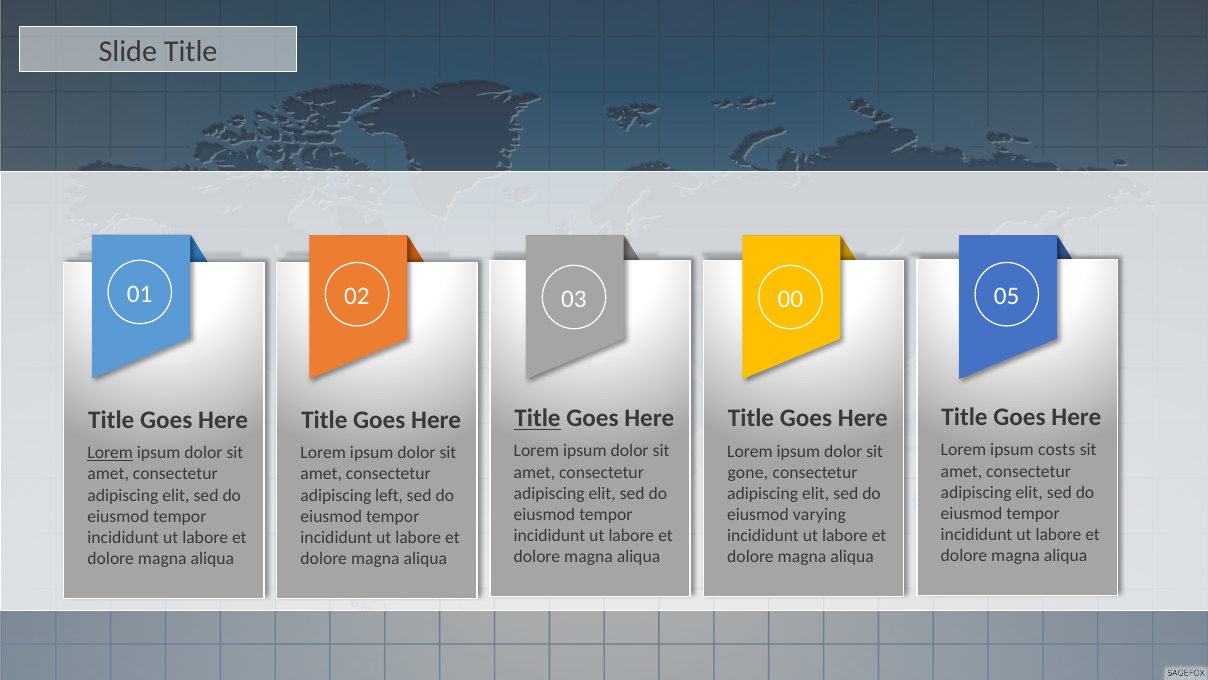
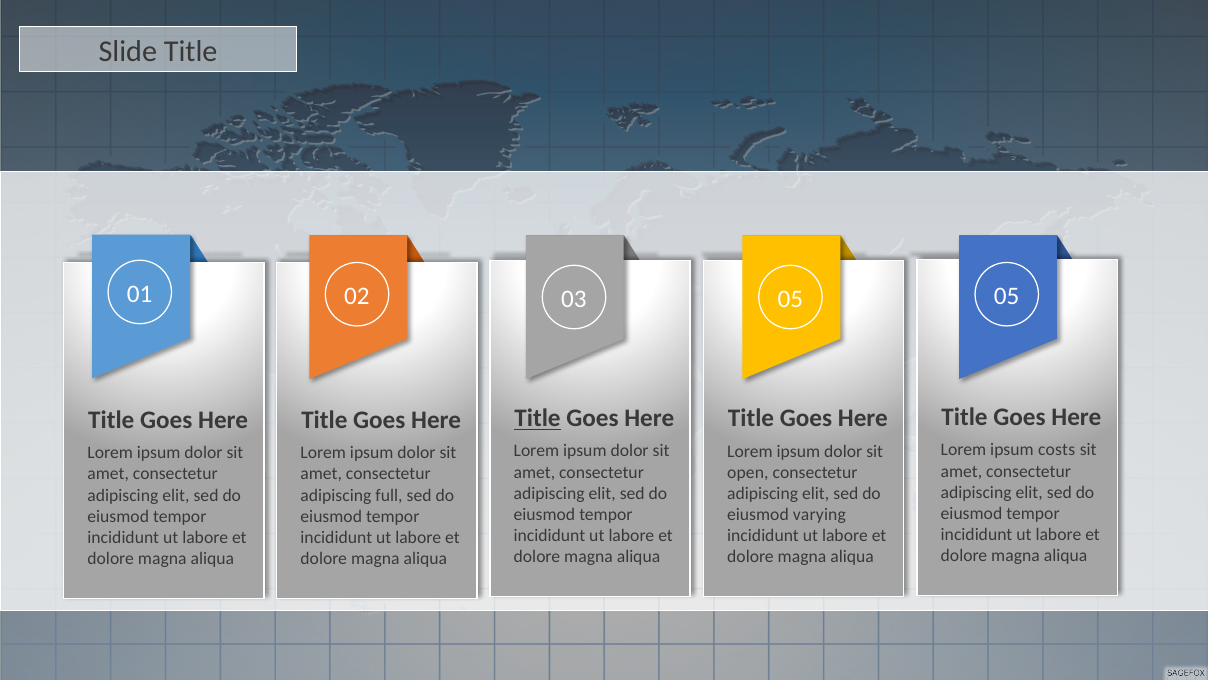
03 00: 00 -> 05 (790, 299)
Lorem underline: present -> none (110, 453)
gone: gone -> open (748, 472)
left: left -> full (389, 495)
